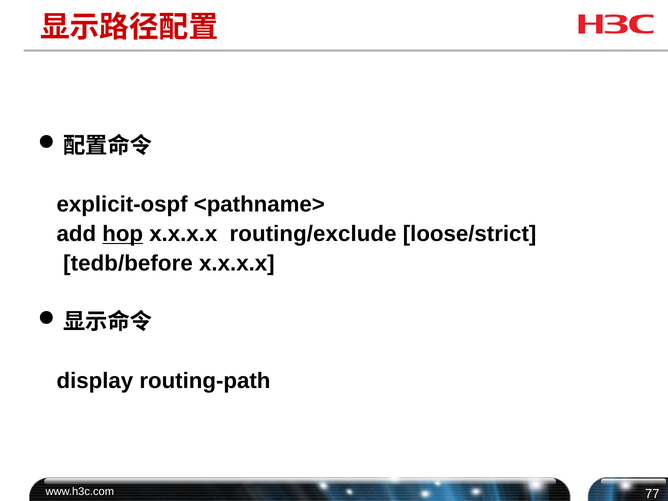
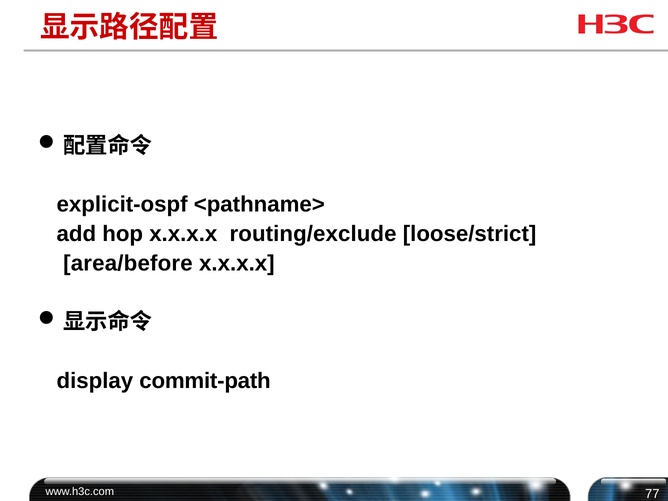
hop underline: present -> none (123, 234)
tedb/before: tedb/before -> area/before (128, 263)
routing-path: routing-path -> commit-path (205, 381)
